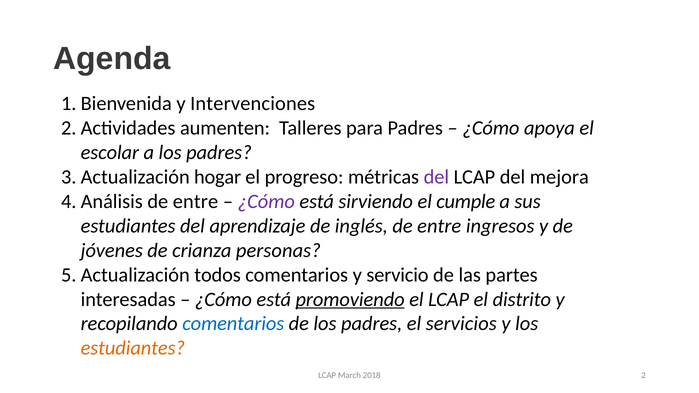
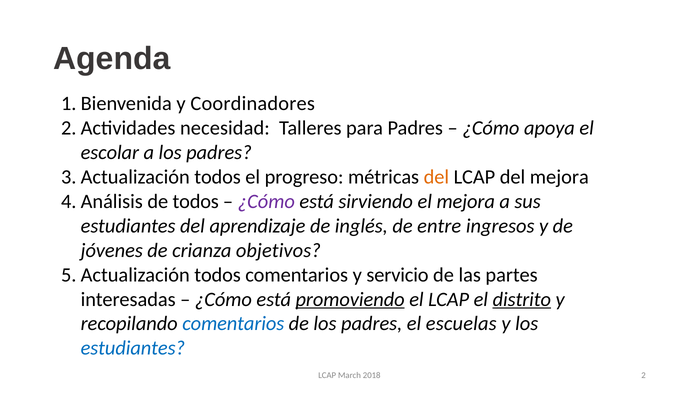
Intervenciones: Intervenciones -> Coordinadores (253, 104)
aumenten: aumenten -> necesidad (225, 128)
hogar: hogar -> todos (218, 177)
del colour: purple -> orange (436, 177)
entre: entre -> todos (196, 202)
el cumple: cumple -> mejora (466, 202)
personas: personas -> objetivos (278, 250)
distrito underline: none -> present (522, 299)
servicios: servicios -> escuelas (461, 324)
estudiantes colour: orange -> blue (133, 348)
